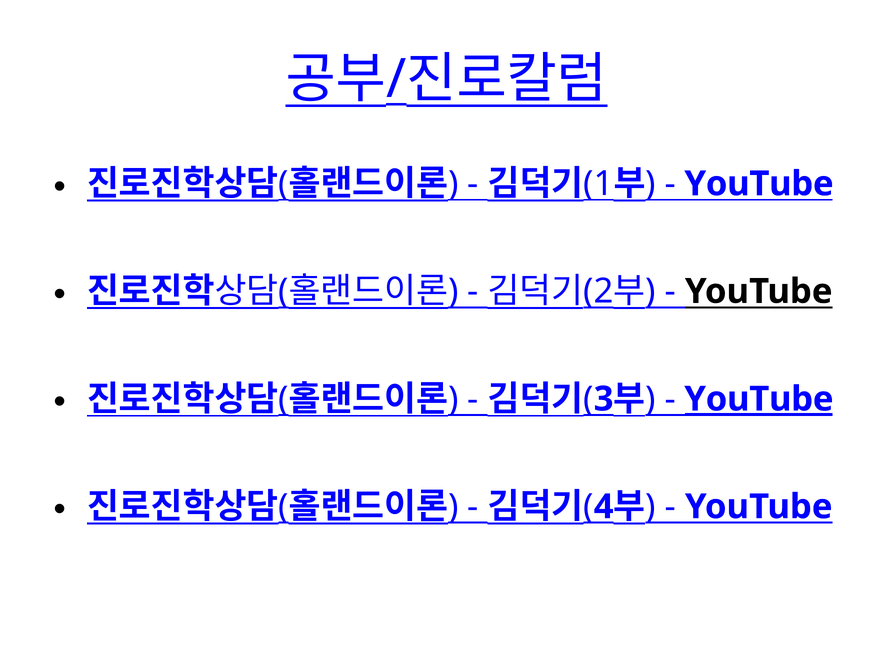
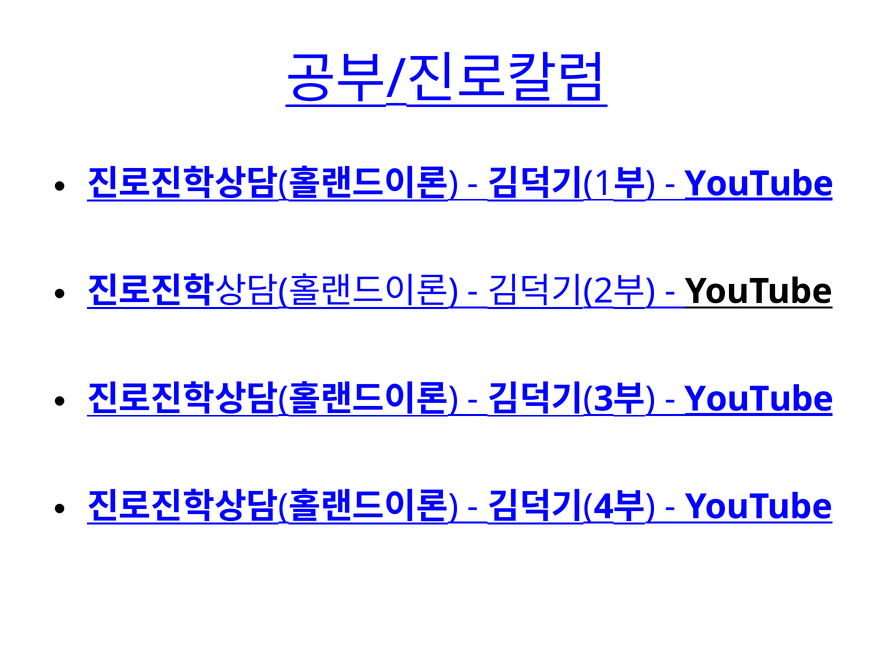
YouTube underline: none -> present (759, 184)
